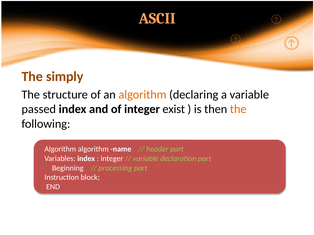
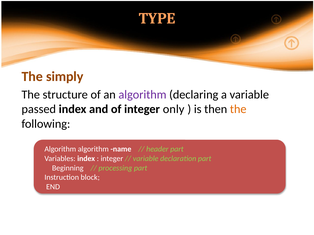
ASCII: ASCII -> TYPE (157, 19)
algorithm colour: orange -> purple (142, 95)
exist: exist -> only (174, 109)
